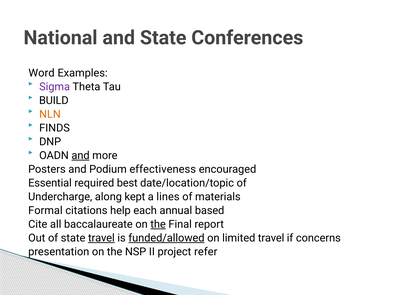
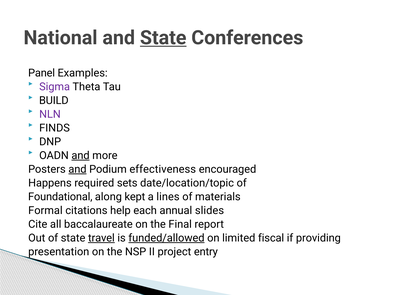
State underline: none -> present (163, 38)
Word: Word -> Panel (42, 73)
NLN colour: orange -> purple (50, 114)
and underline: none -> present (77, 169)
Essential: Essential -> Happens (50, 183)
best: best -> sets (127, 183)
Undercharge: Undercharge -> Foundational (60, 197)
based: based -> slides (209, 210)
the underline: present -> none (158, 224)
limited travel: travel -> fiscal (271, 238)
concerns: concerns -> providing (318, 238)
refer: refer -> entry (206, 252)
